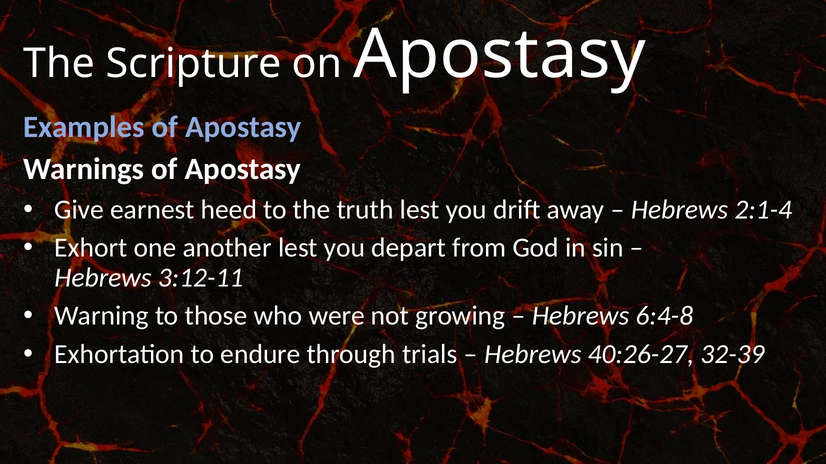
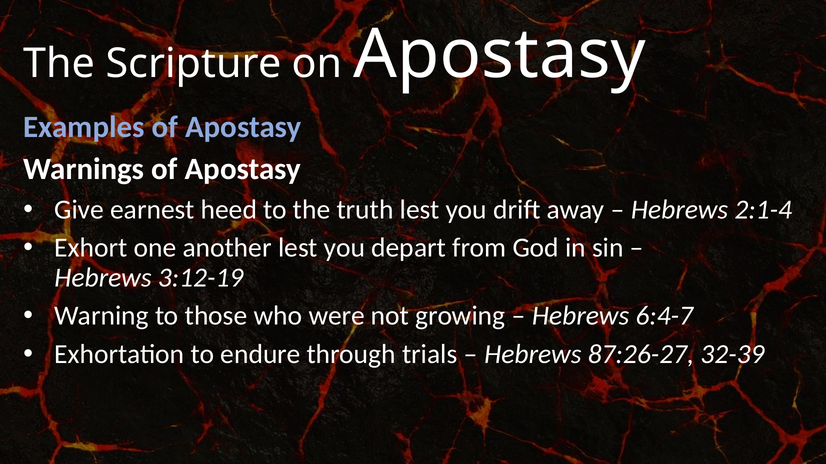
3:12-11: 3:12-11 -> 3:12-19 (201, 278)
6:4-8: 6:4-8 -> 6:4-7 (664, 316)
40:26-27: 40:26-27 -> 87:26-27 (641, 355)
